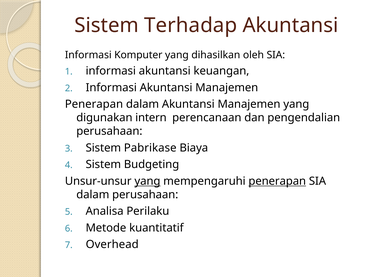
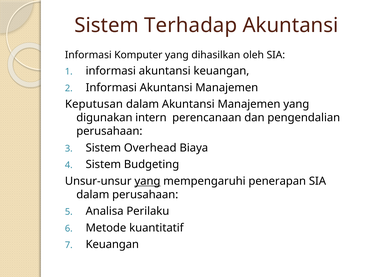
Penerapan: Penerapan -> Keputusan (94, 104)
Pabrikase: Pabrikase -> Overhead (150, 148)
penerapan underline: present -> none (277, 181)
Overhead: Overhead -> Keuangan (112, 244)
